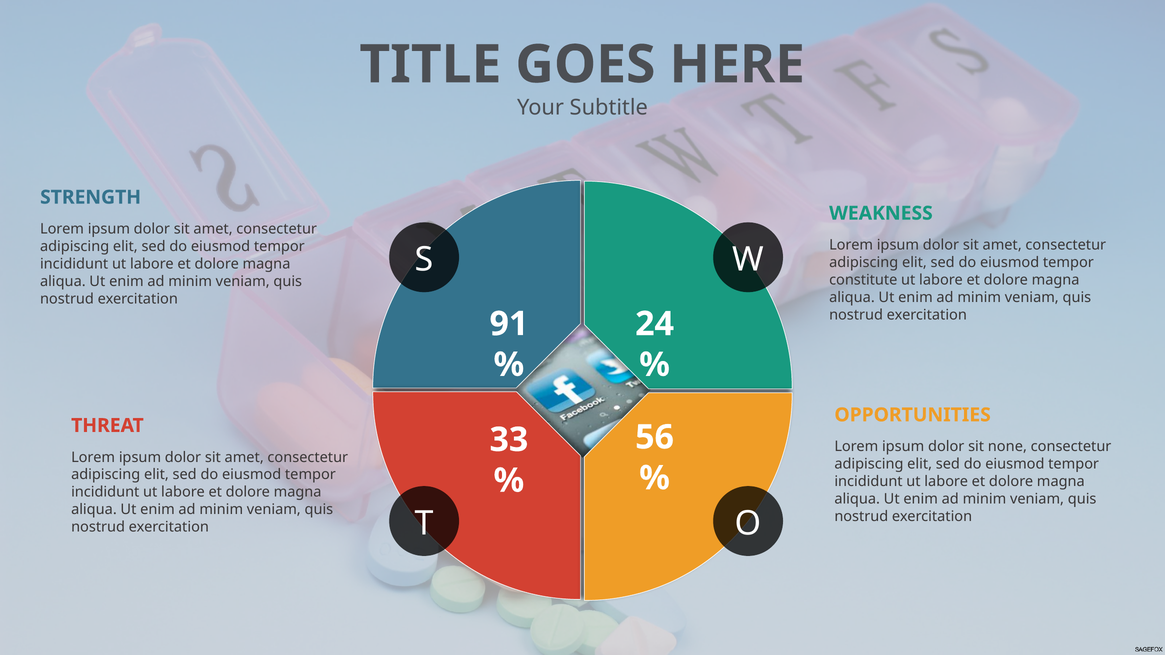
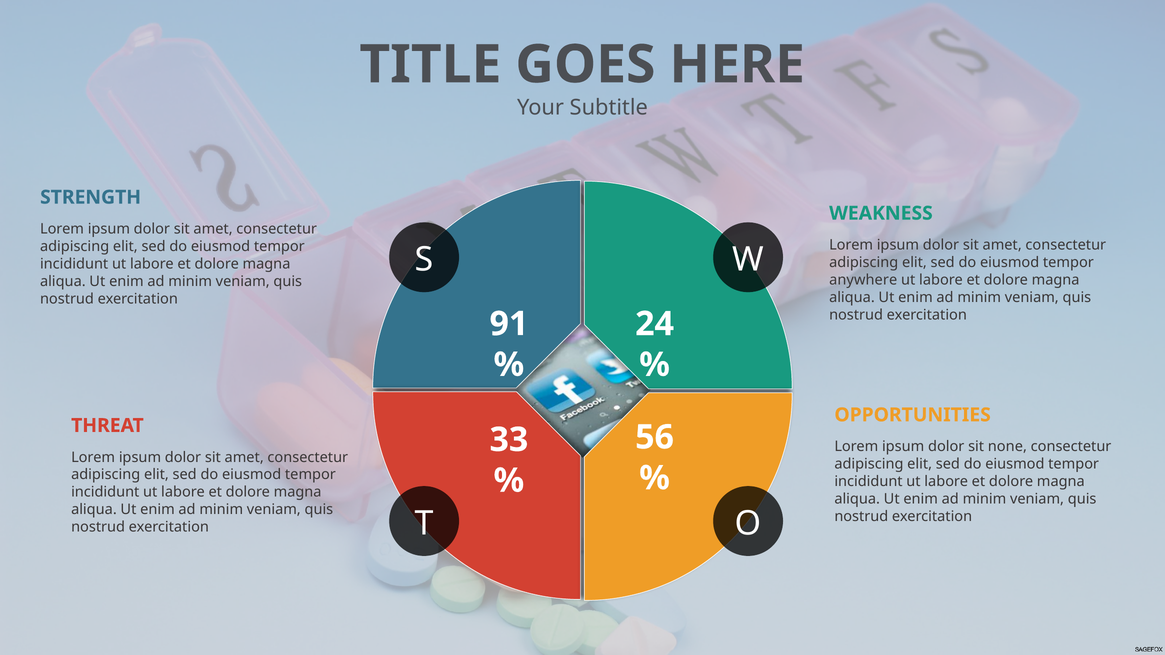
constitute: constitute -> anywhere (863, 280)
